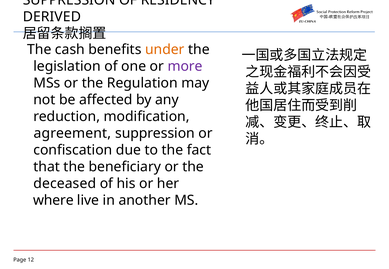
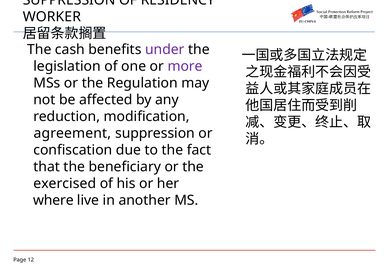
DERIVED: DERIVED -> WORKER (52, 17)
under colour: orange -> purple (165, 50)
deceased: deceased -> exercised (65, 184)
